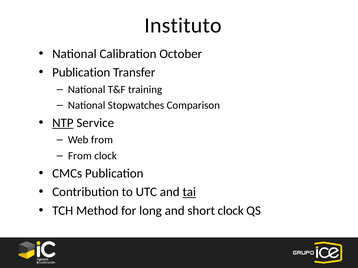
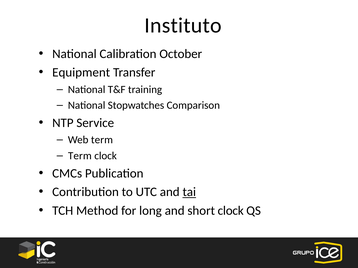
Publication: Publication -> Equipment (81, 73)
NTP underline: present -> none (63, 123)
Web from: from -> term (102, 140)
From: From -> Term (80, 156)
